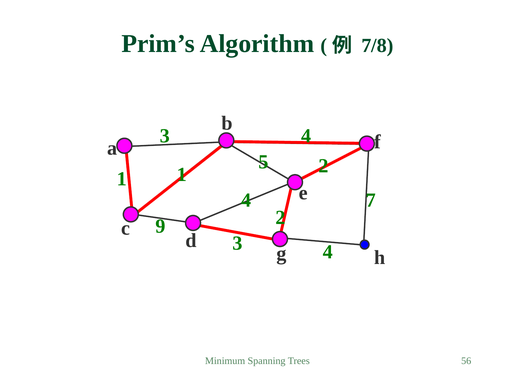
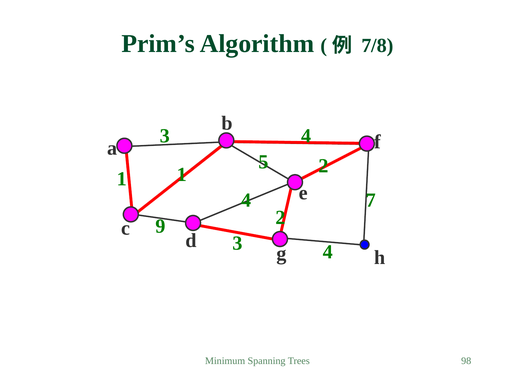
56: 56 -> 98 (466, 361)
